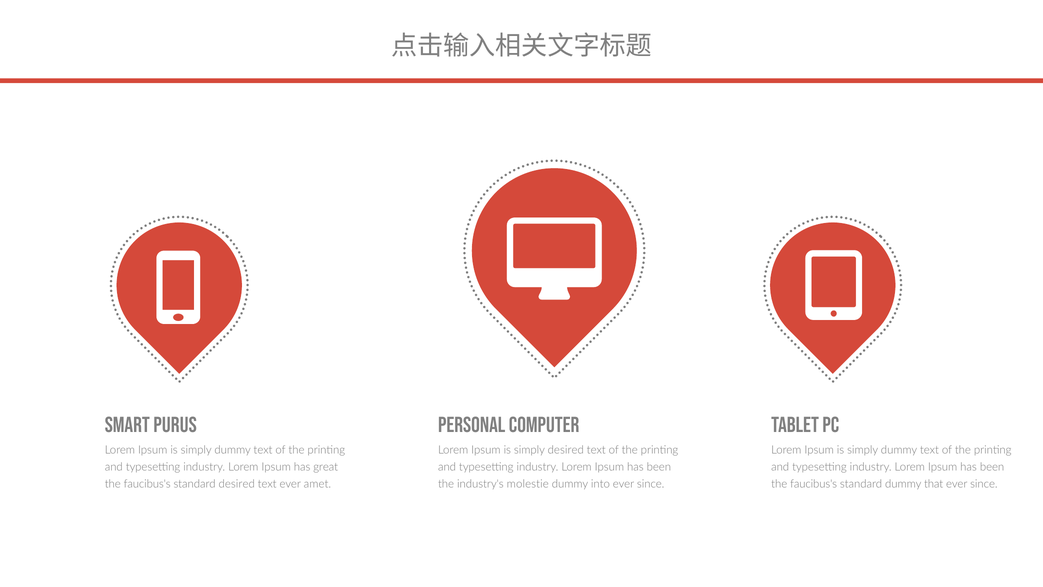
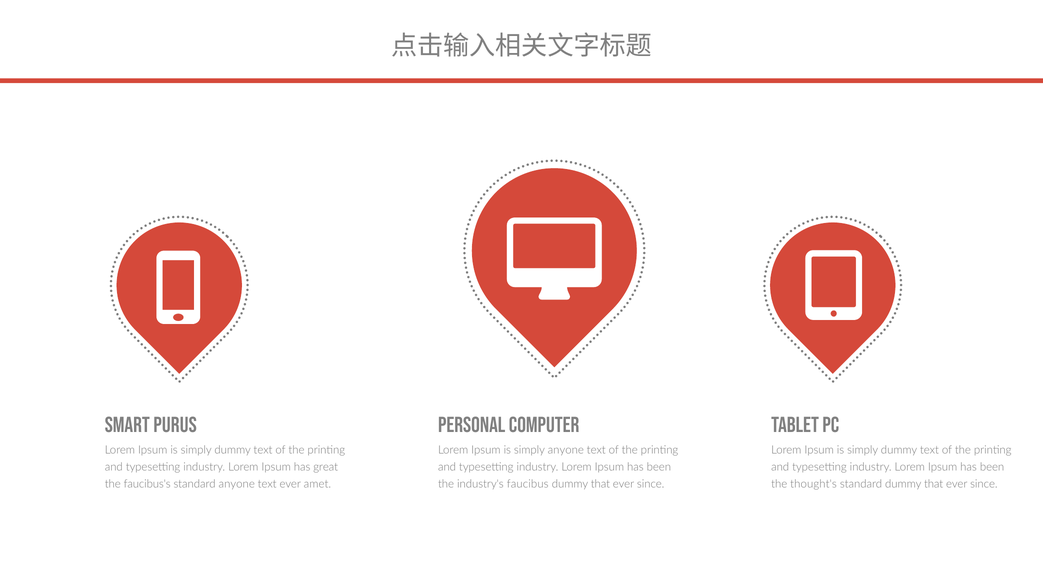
simply desired: desired -> anyone (566, 450)
standard desired: desired -> anyone (237, 484)
molestie: molestie -> faucibus (528, 484)
into: into -> that (600, 484)
faucibus's: faucibus's -> thought's (814, 484)
